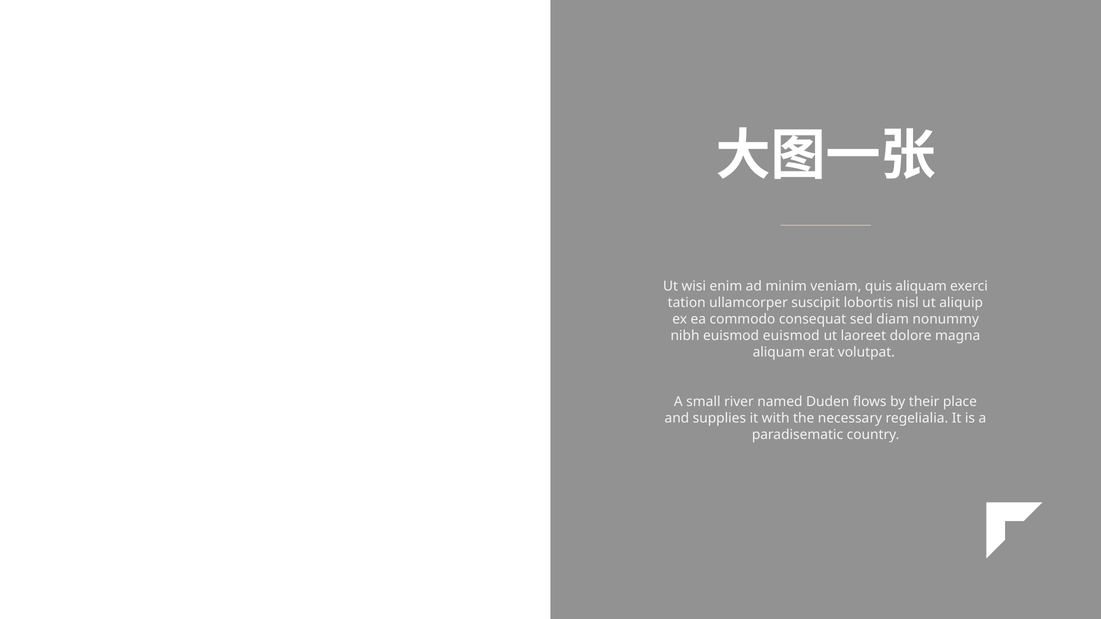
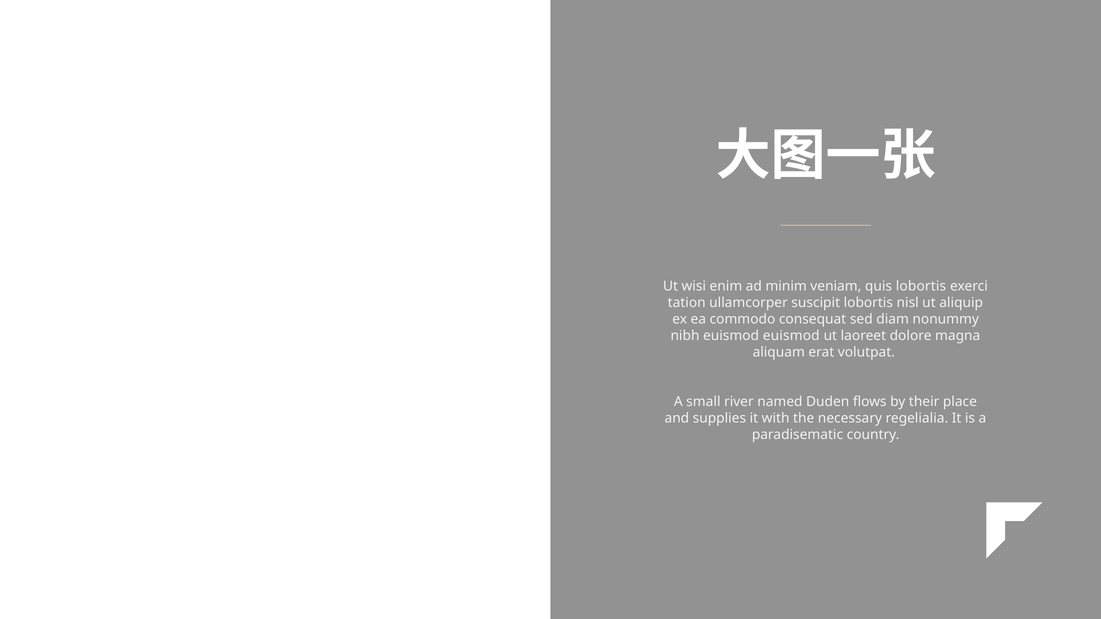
quis aliquam: aliquam -> lobortis (921, 287)
